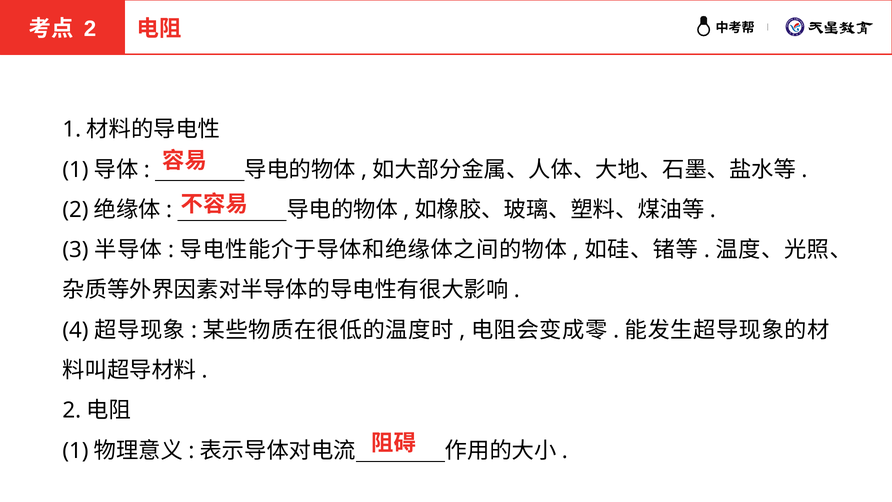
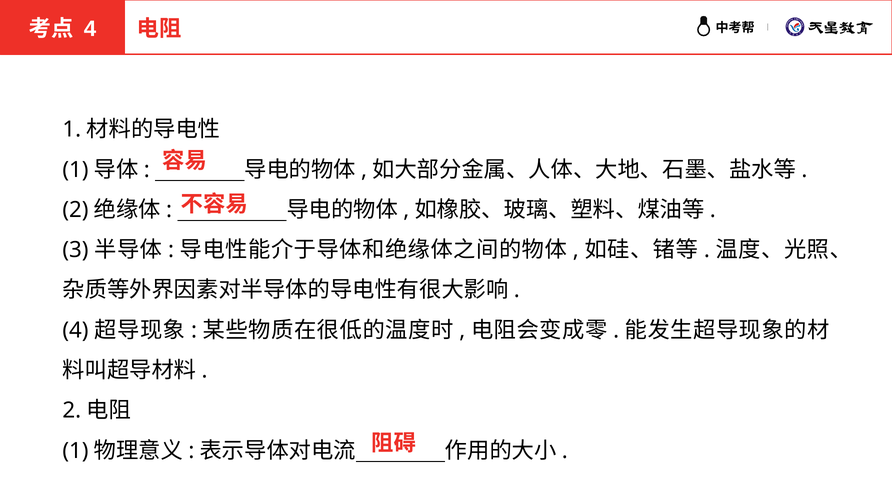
2: 2 -> 4 (90, 29)
